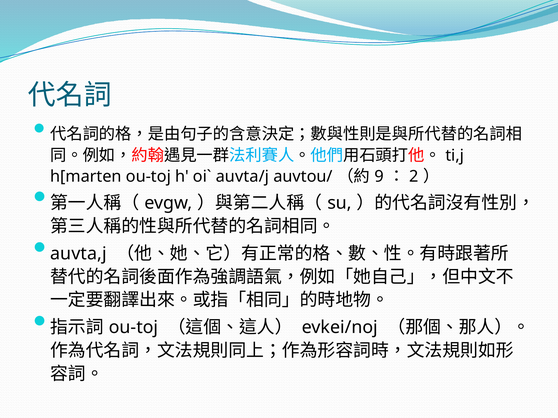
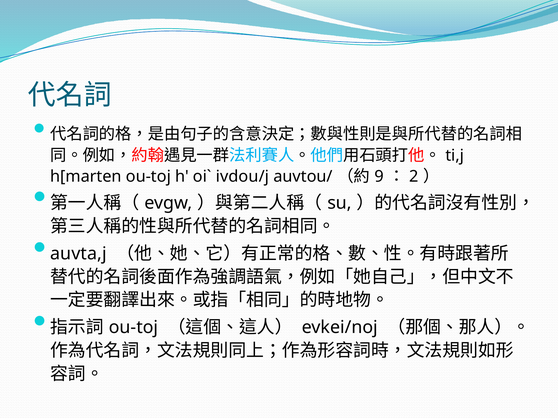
auvta/j: auvta/j -> ivdou/j (242, 177)
